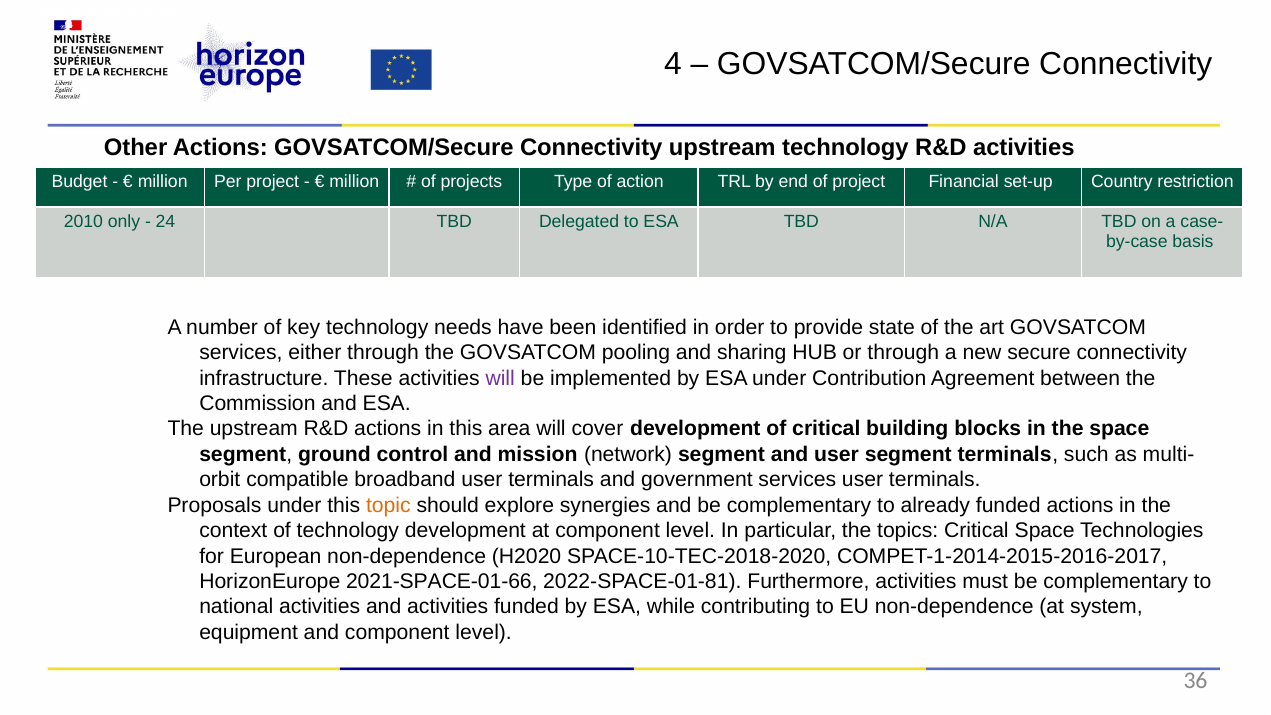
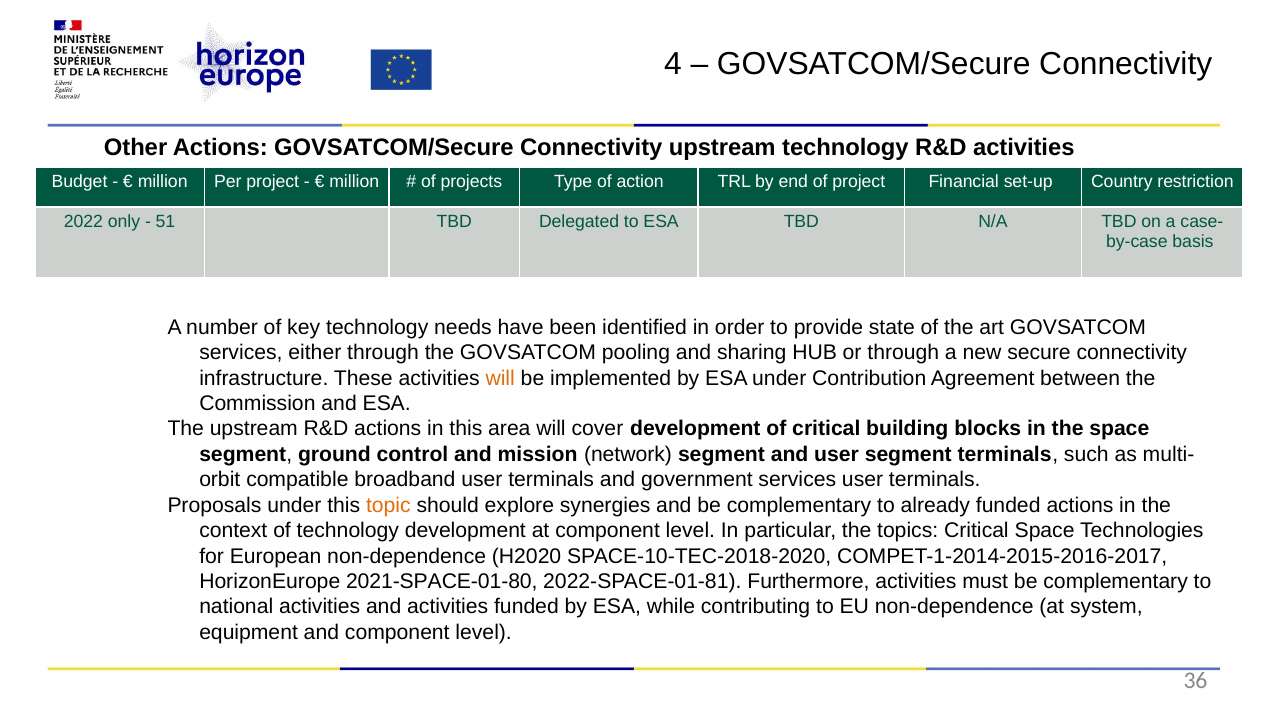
2010: 2010 -> 2022 (83, 222)
24: 24 -> 51 (165, 222)
will colour: purple -> orange (500, 378)
2021-SPACE-01-66: 2021-SPACE-01-66 -> 2021-SPACE-01-80 (442, 581)
